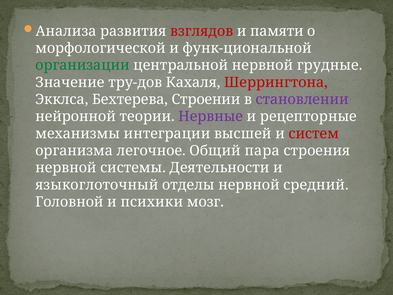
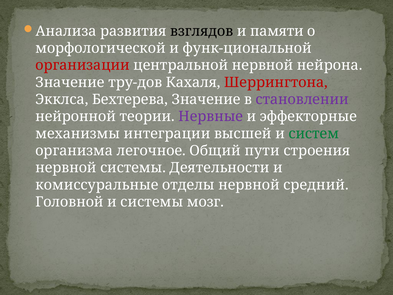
взглядов colour: red -> black (202, 31)
организации colour: green -> red (83, 65)
грудные: грудные -> нейрона (330, 65)
Бехтерева Строении: Строении -> Значение (206, 99)
рецепторные: рецепторные -> эффекторные (308, 116)
систем colour: red -> green (314, 134)
пара: пара -> пути (262, 151)
языкоглоточный: языкоглоточный -> комиссуральные (97, 185)
и психики: психики -> системы (152, 202)
